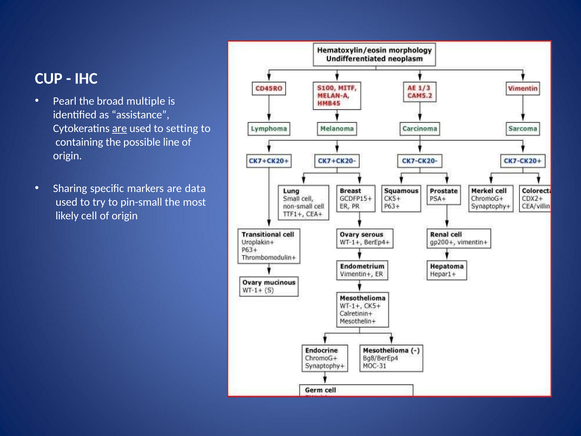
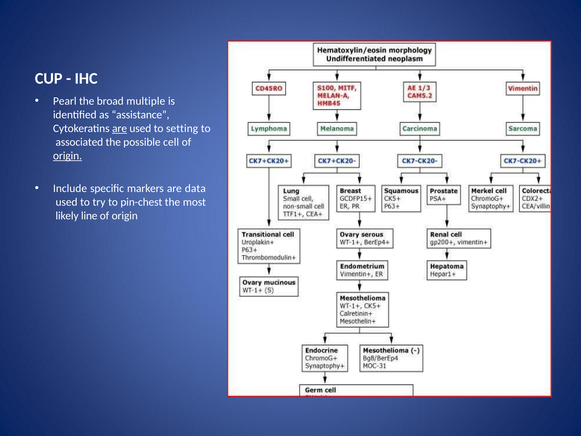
containing: containing -> associated (79, 142)
line: line -> cell (171, 142)
origin underline: none -> present (67, 156)
Sharing: Sharing -> Include (70, 188)
pin-small: pin-small -> pin-chest (141, 202)
cell: cell -> line (89, 216)
